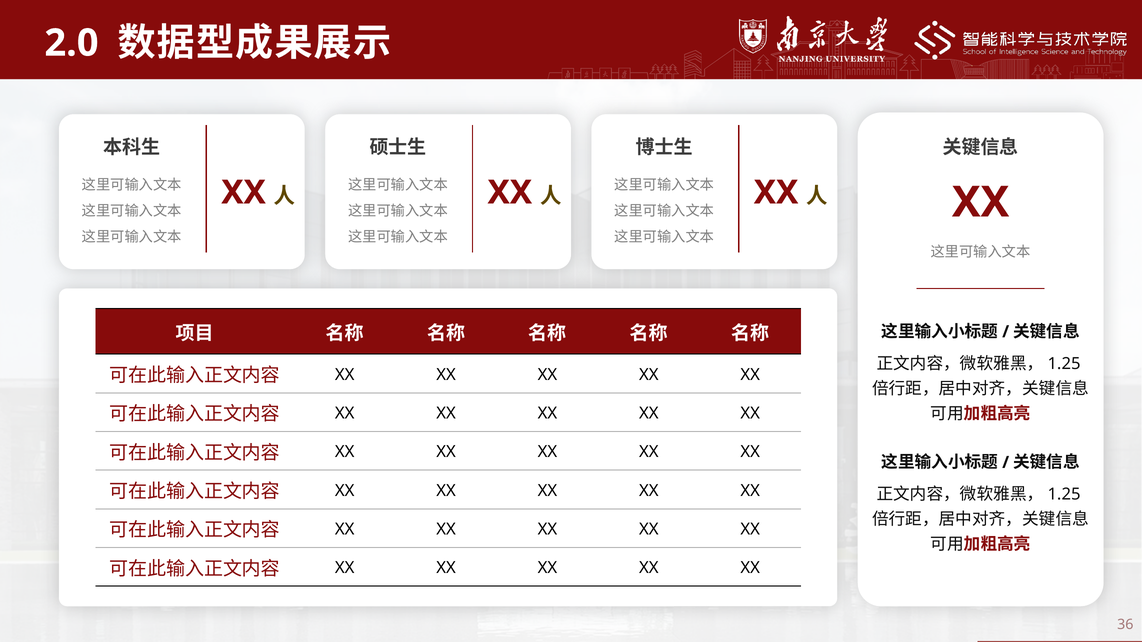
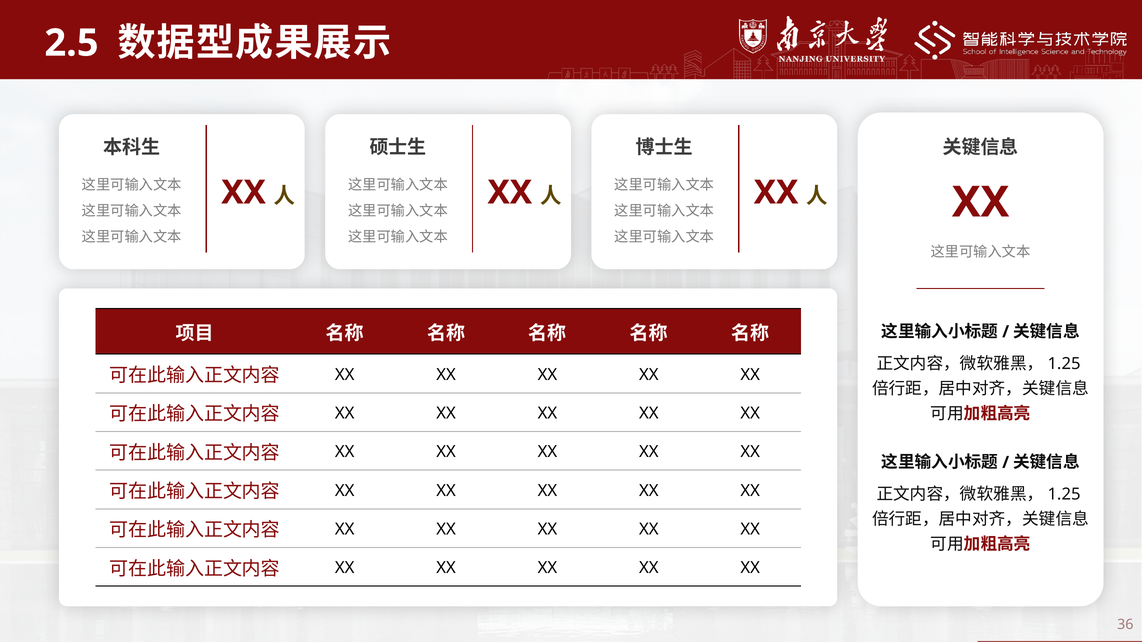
2.0: 2.0 -> 2.5 (71, 43)
